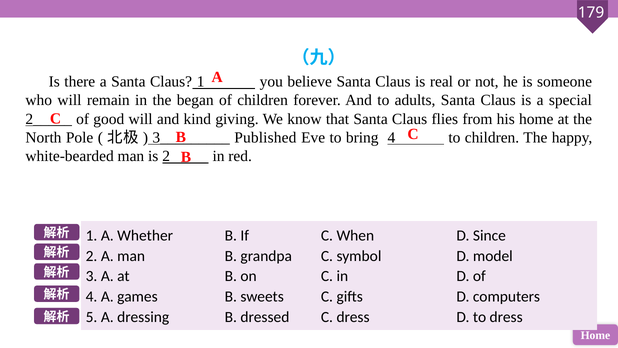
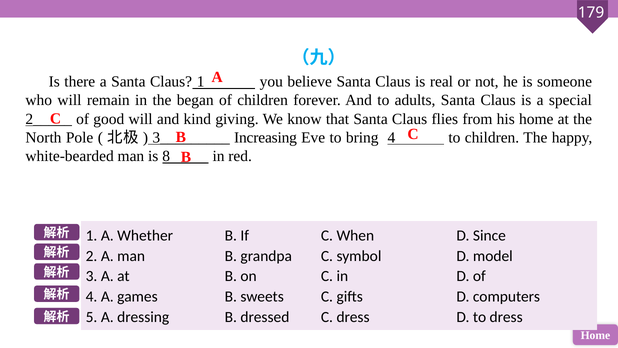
Published: Published -> Increasing (266, 137)
is 2: 2 -> 8 (166, 156)
